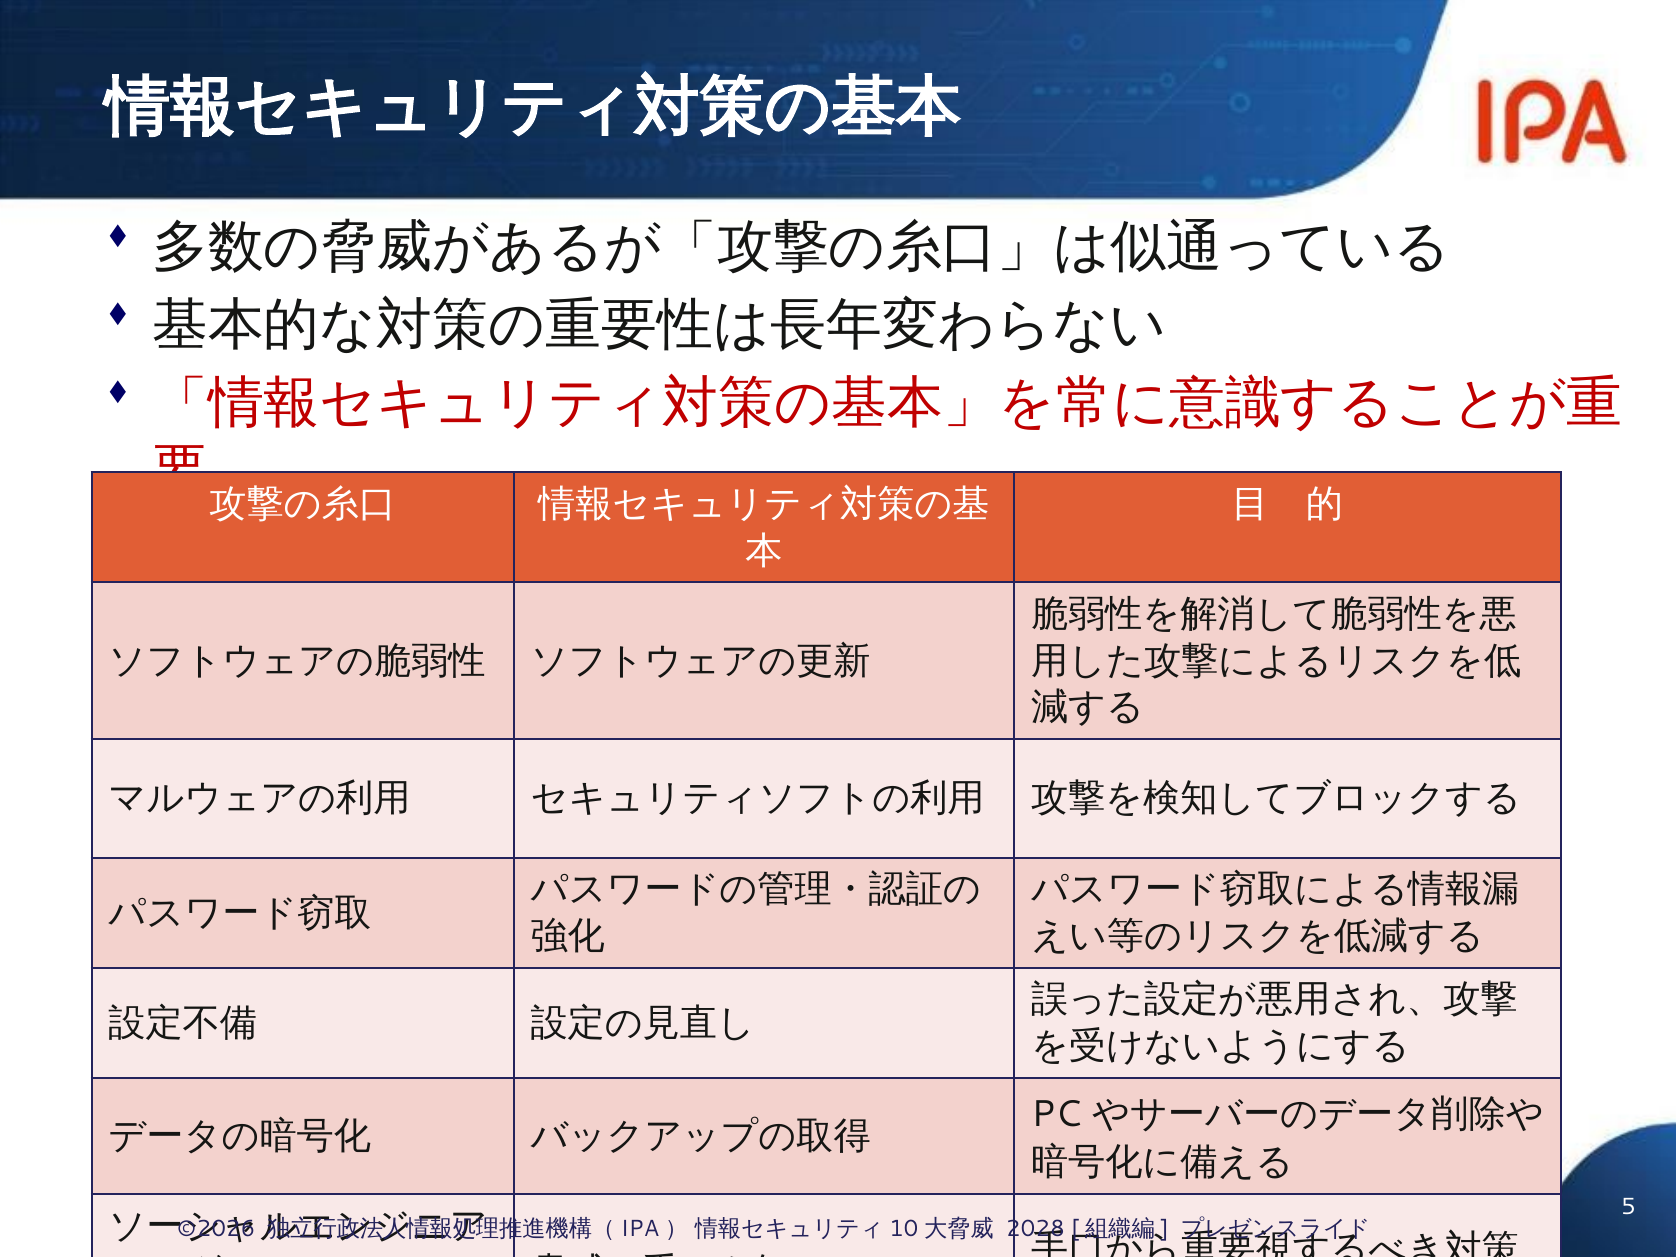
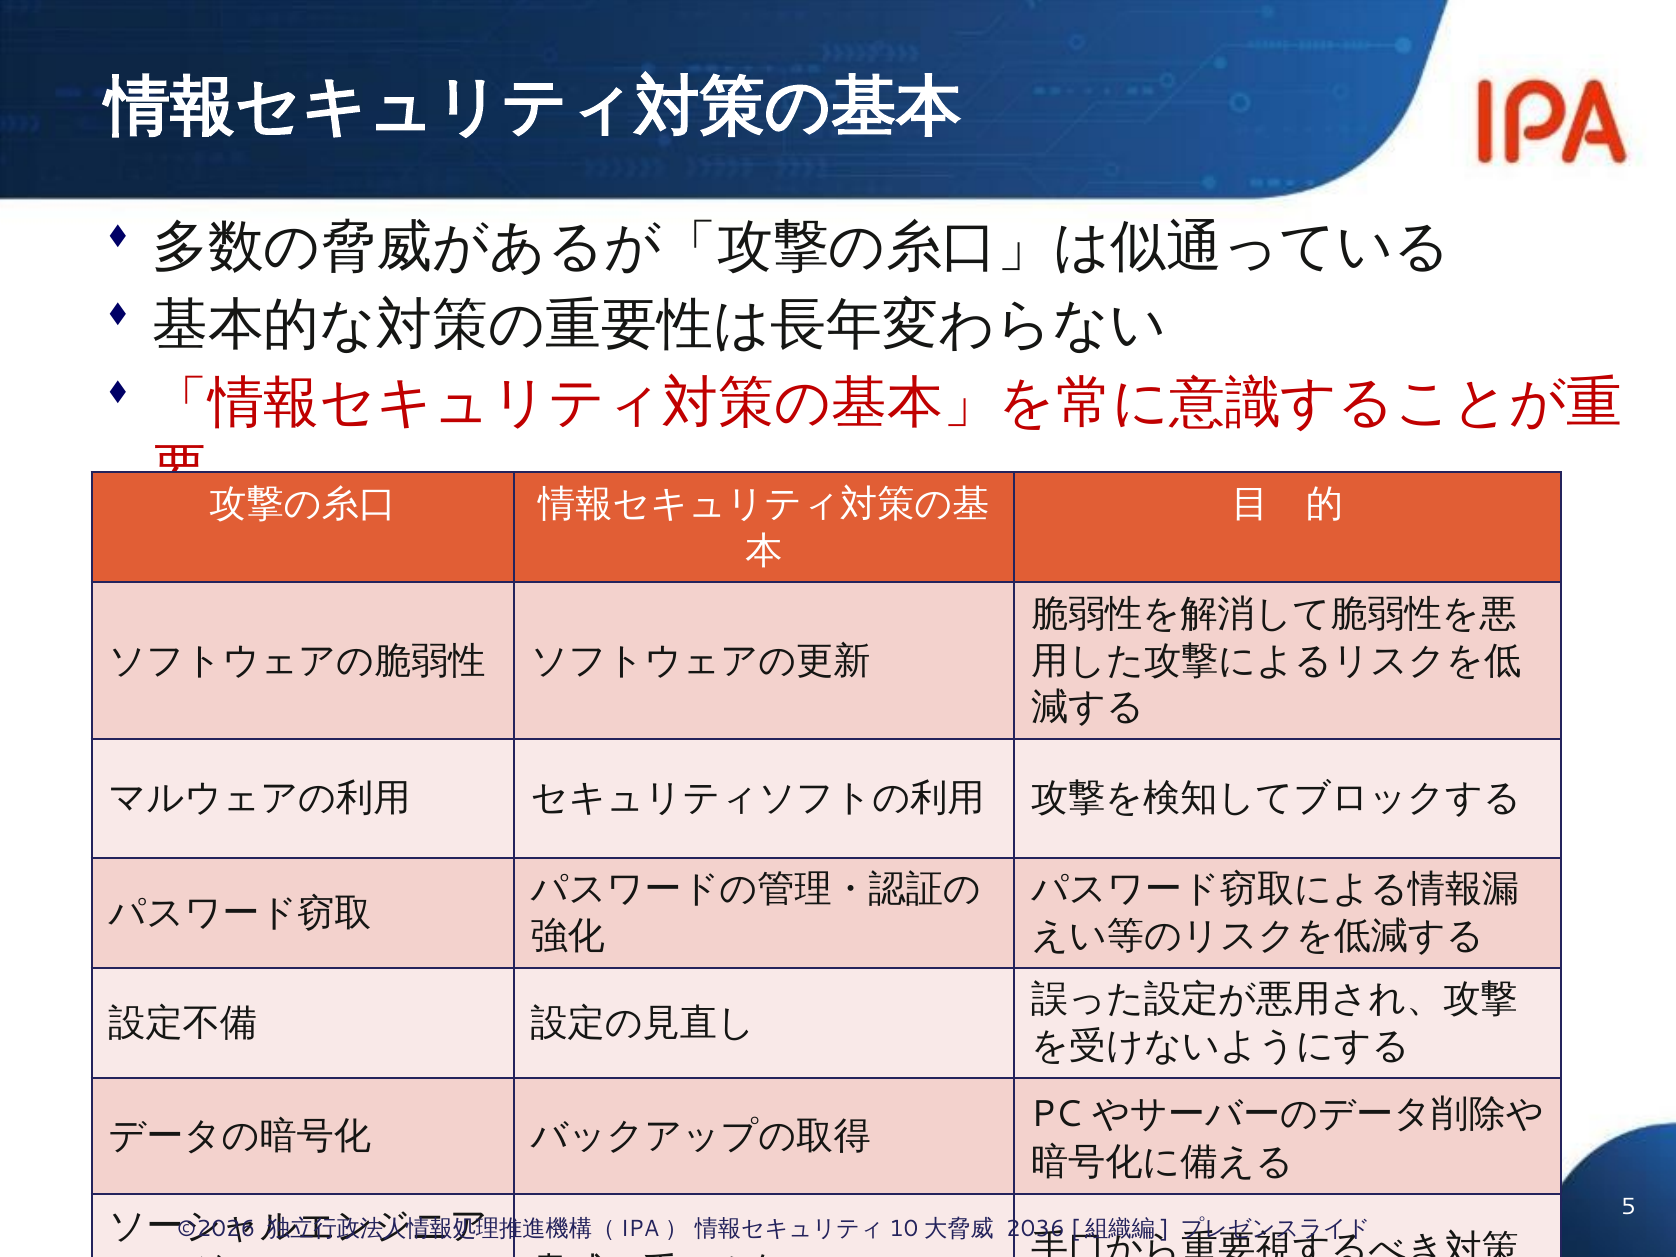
2028: 2028 -> 2036 (1035, 1229)
